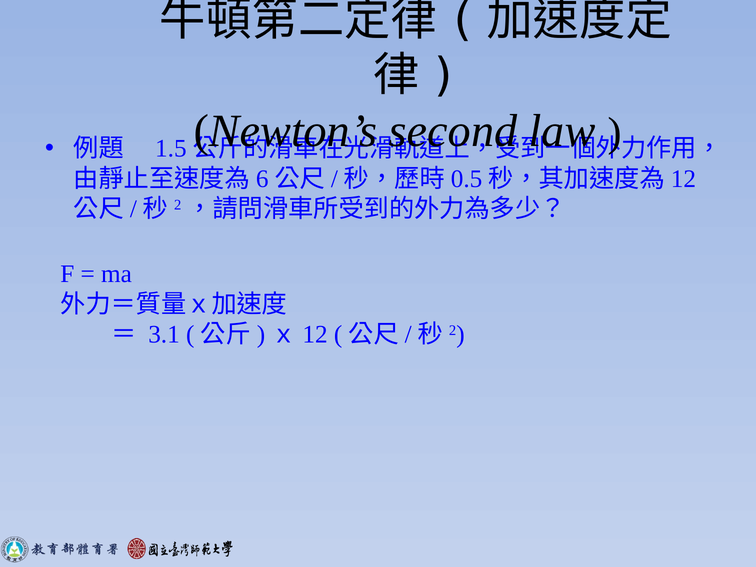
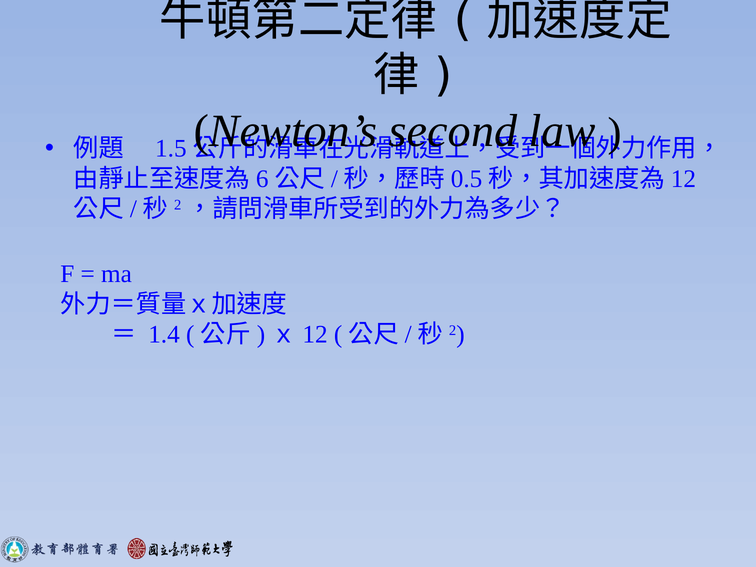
3.1: 3.1 -> 1.4 (164, 334)
